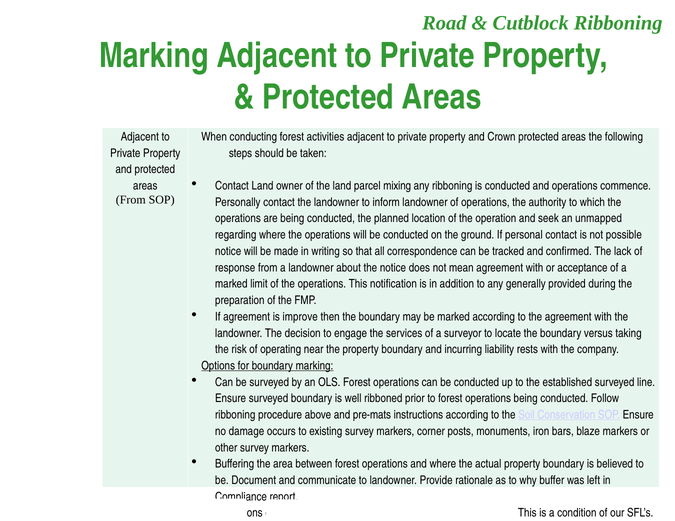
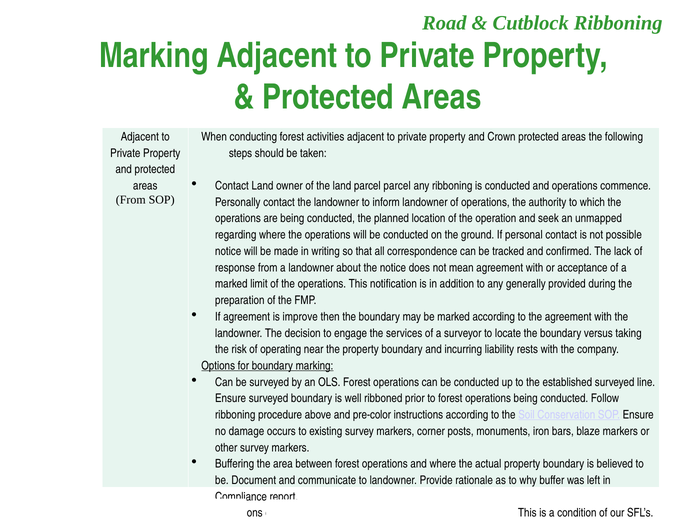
parcel mixing: mixing -> parcel (397, 186)
pre-mats: pre-mats -> pre-color (372, 415)
